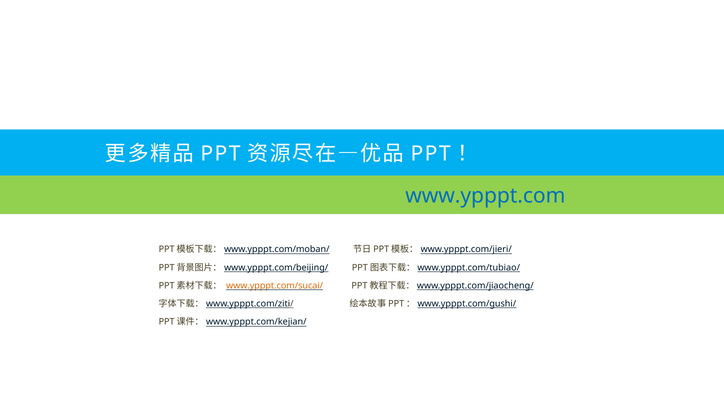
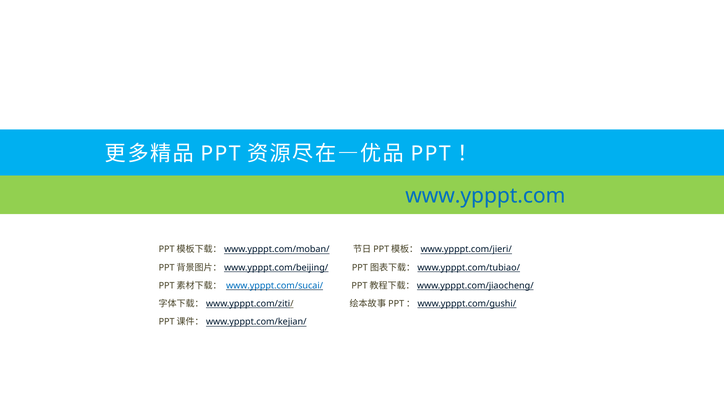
www.ypppt.com/sucai/ colour: orange -> blue (275, 286)
